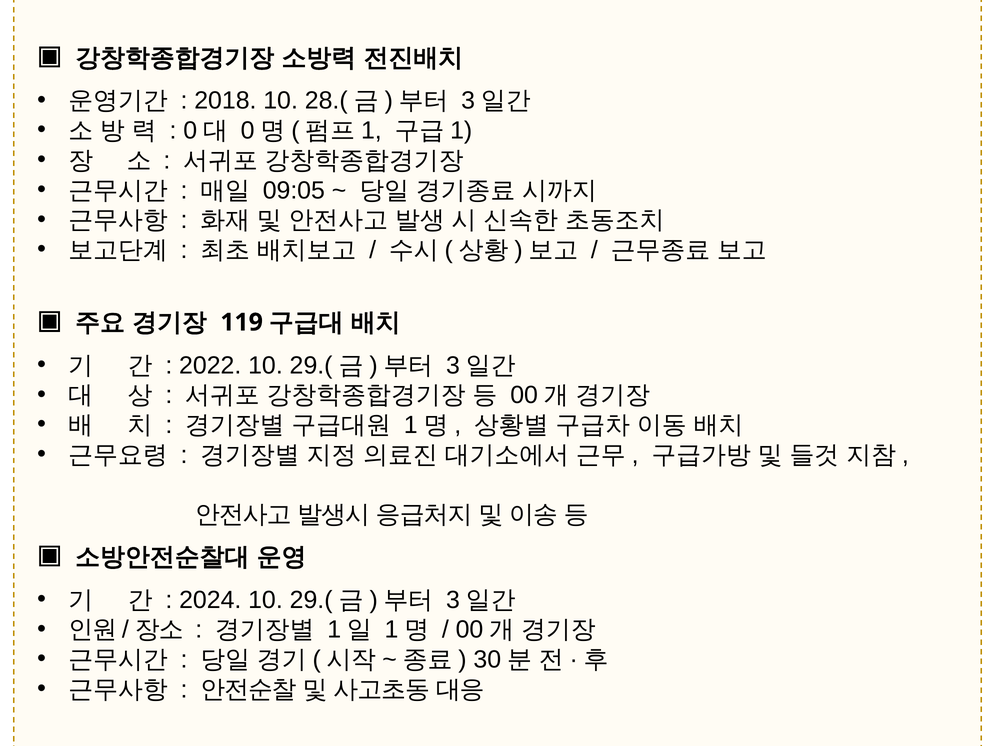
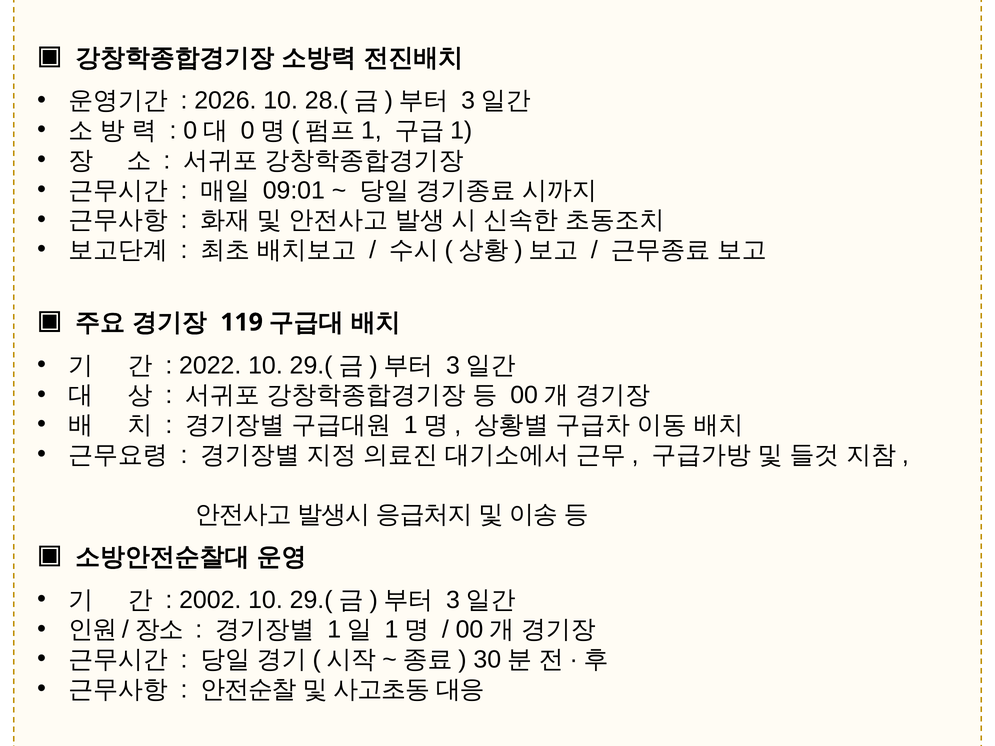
2018: 2018 -> 2026 (225, 101)
09:05: 09:05 -> 09:01 (294, 190)
2024: 2024 -> 2002 (210, 600)
